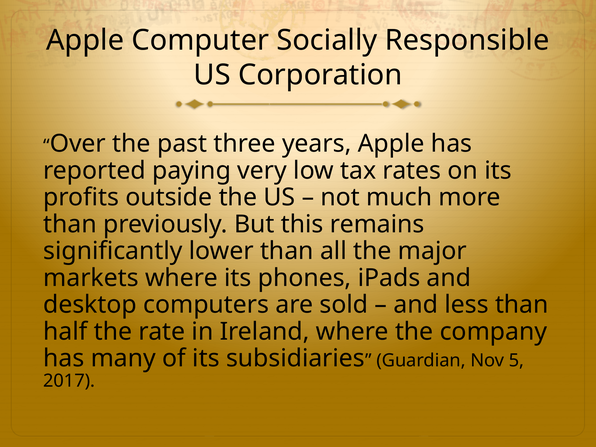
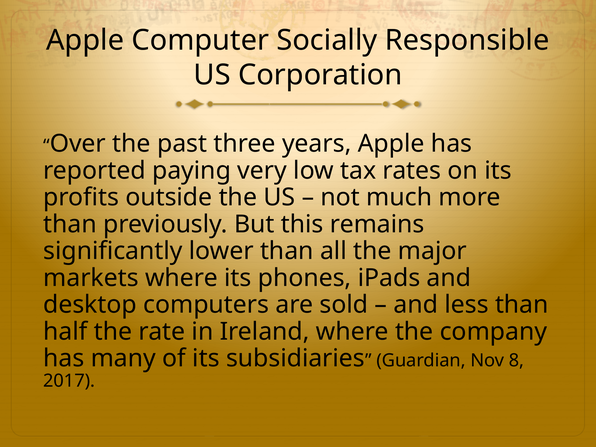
5: 5 -> 8 (516, 361)
